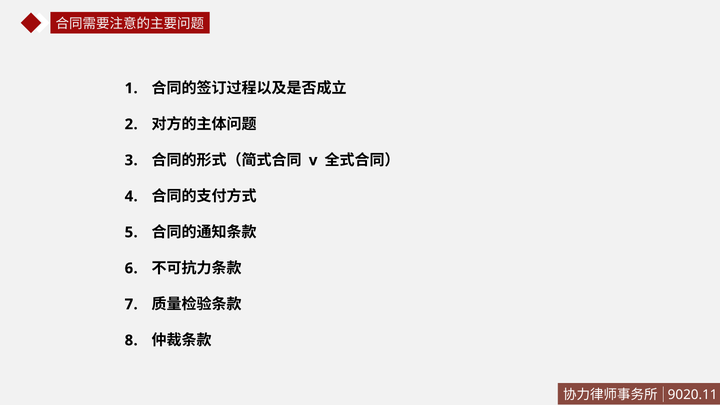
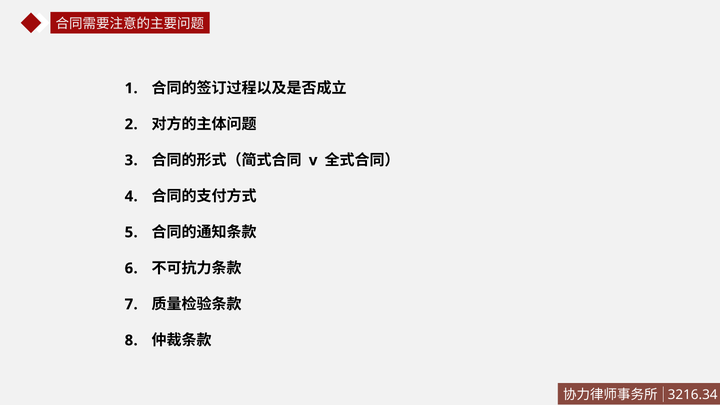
9020.11: 9020.11 -> 3216.34 (693, 395)
